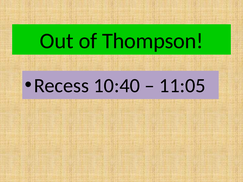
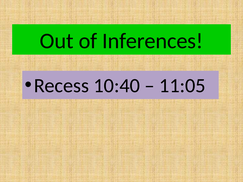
Thompson: Thompson -> Inferences (153, 41)
